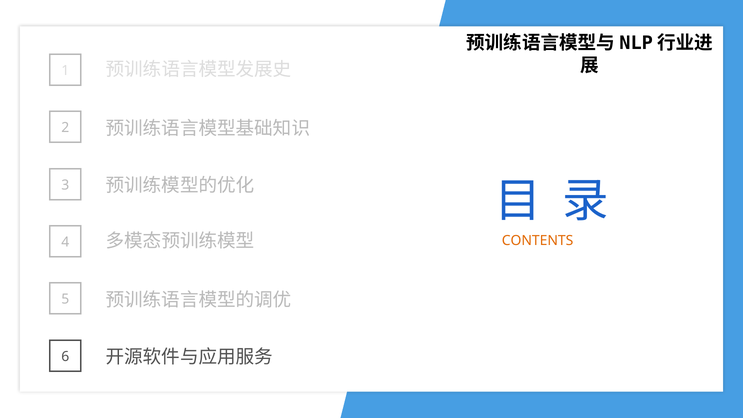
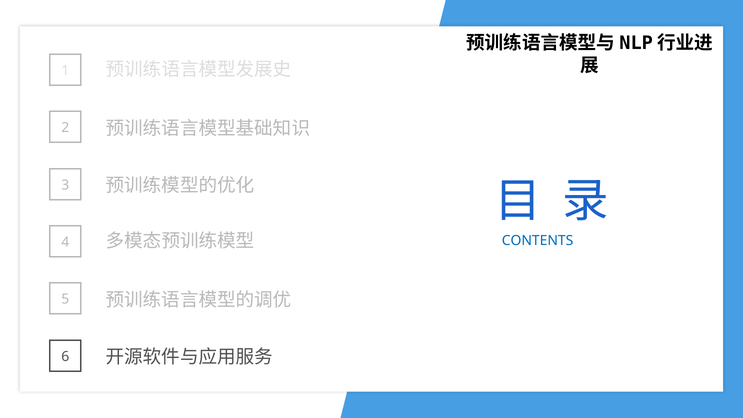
CONTENTS colour: orange -> blue (538, 241)
